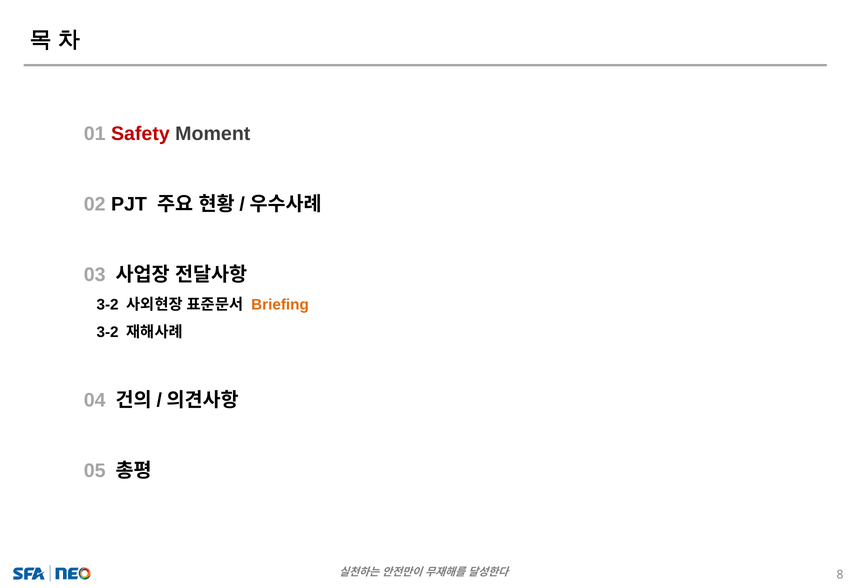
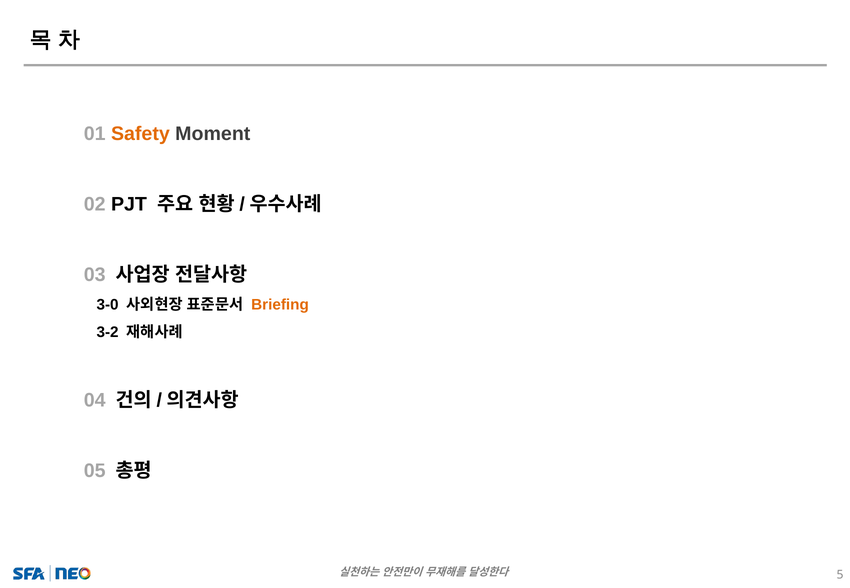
Safety colour: red -> orange (140, 134)
3-2: 3-2 -> 3-0 (108, 305)
8: 8 -> 5 (840, 575)
